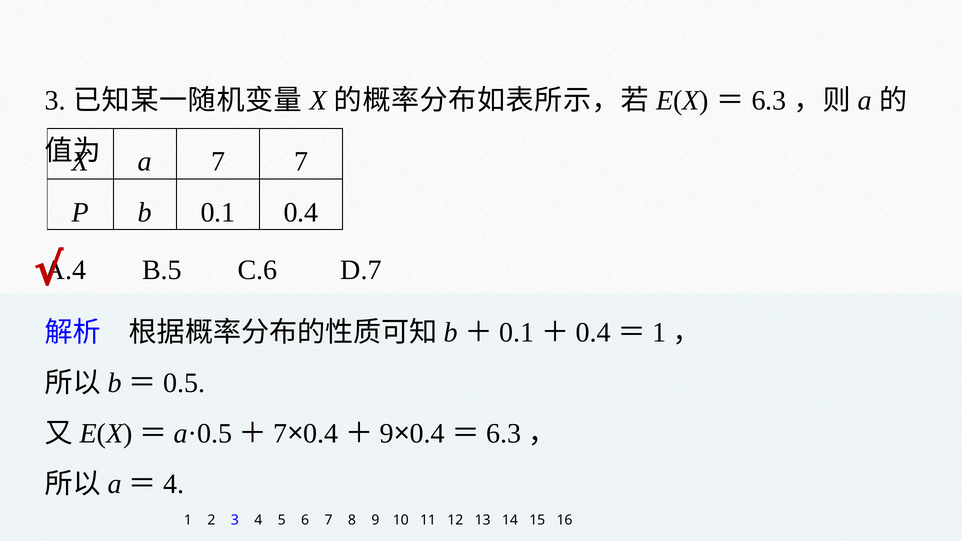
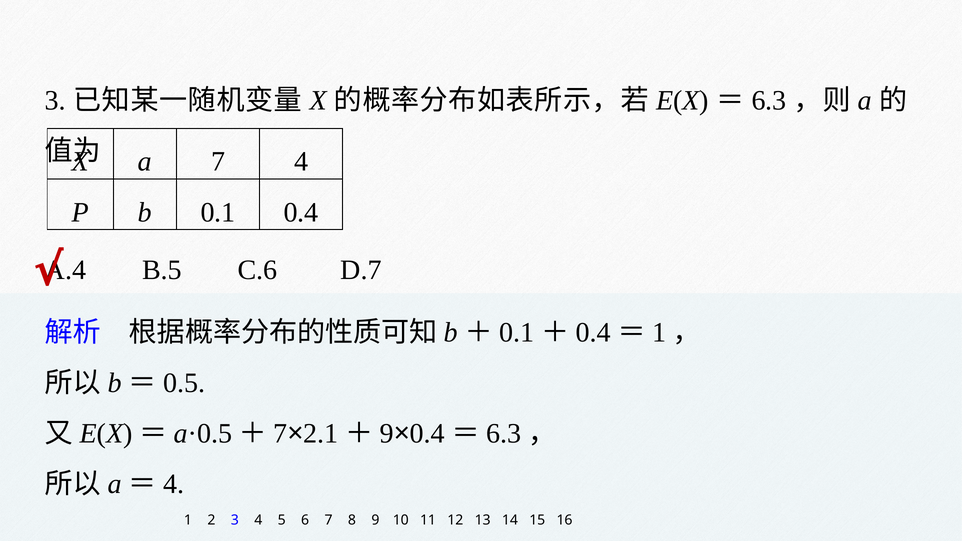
7 7: 7 -> 4 (301, 162)
0.4: 0.4 -> 2.1 (321, 434)
